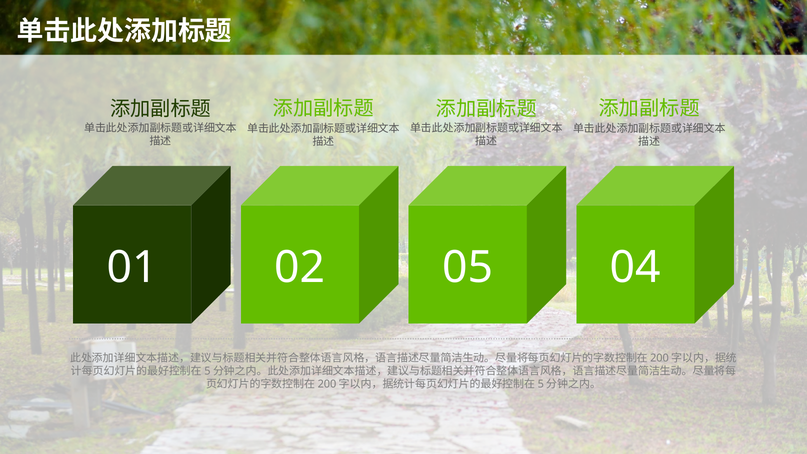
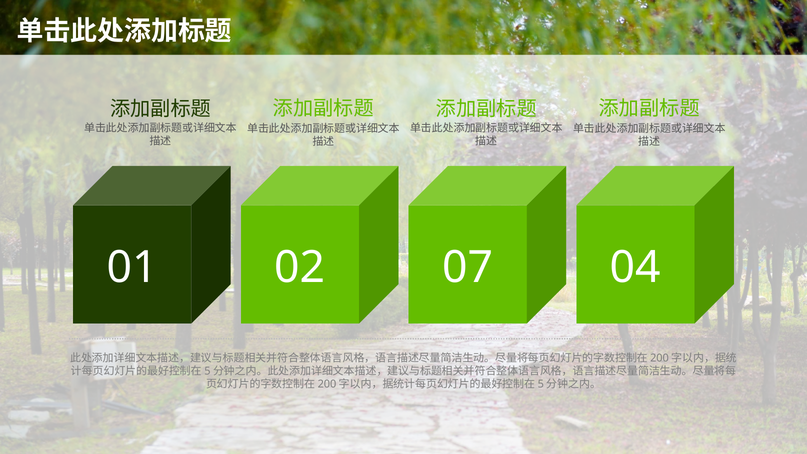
05: 05 -> 07 (468, 268)
